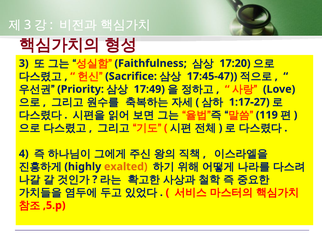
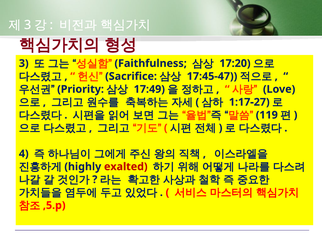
exalted colour: orange -> red (126, 166)
